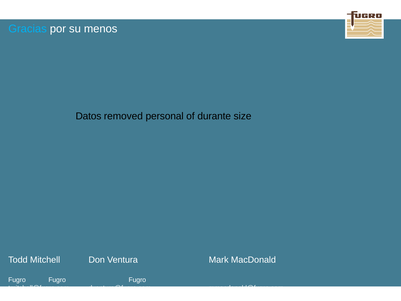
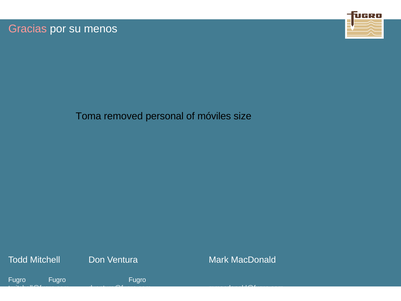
Gracias colour: light blue -> pink (28, 29)
Datos: Datos -> Toma (88, 116)
durante: durante -> móviles (214, 116)
